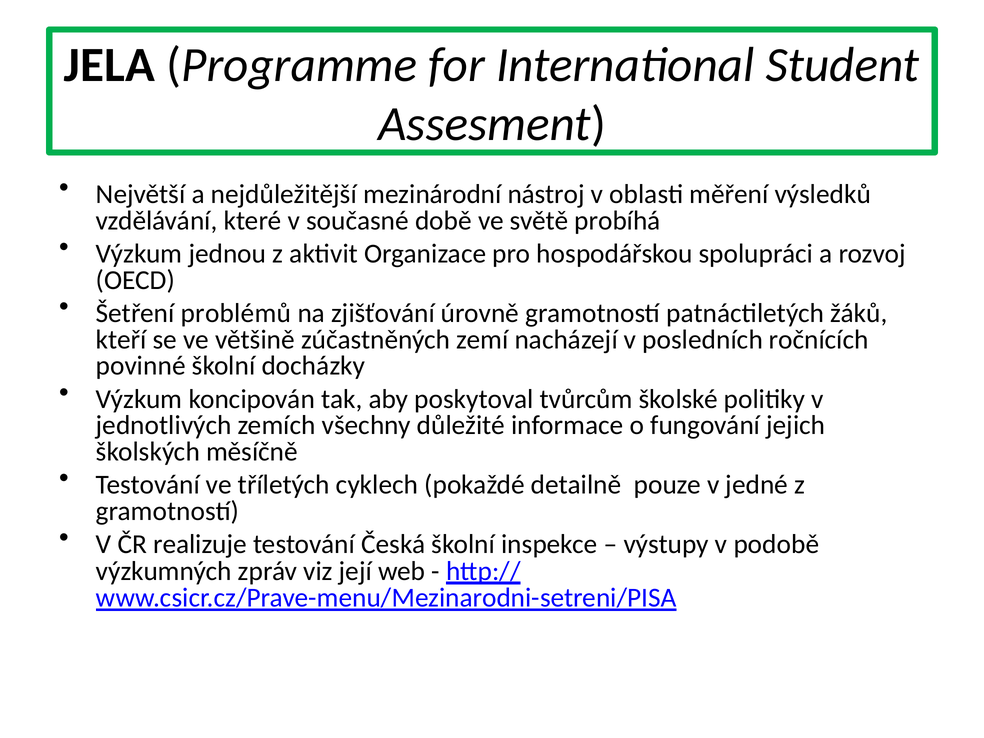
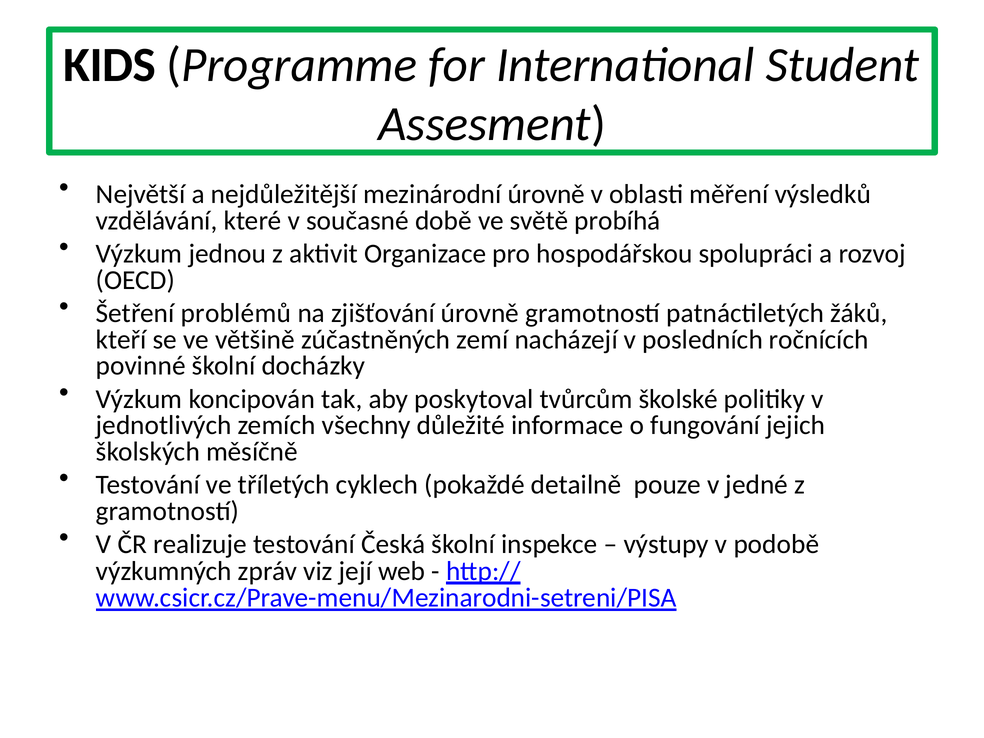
JELA: JELA -> KIDS (110, 65)
mezinárodní nástroj: nástroj -> úrovně (546, 194)
